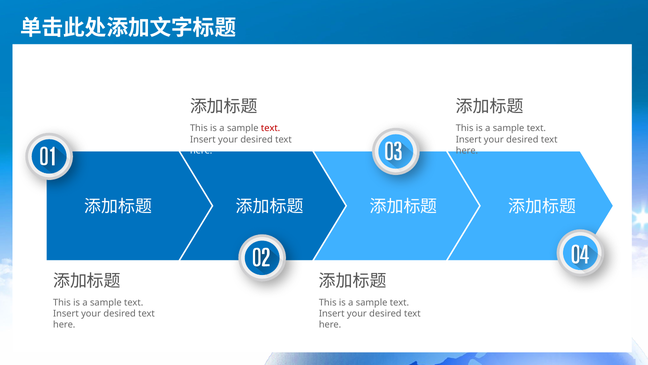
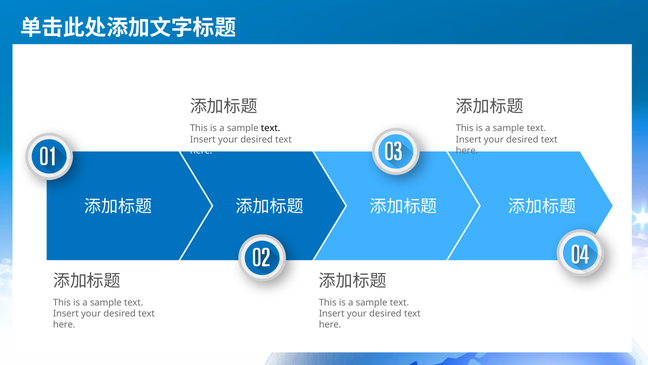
text colour: red -> black (271, 128)
